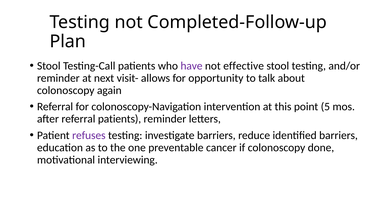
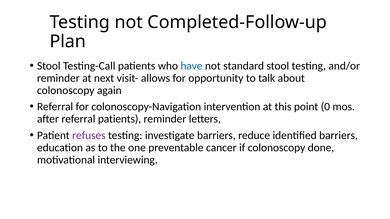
have colour: purple -> blue (192, 66)
effective: effective -> standard (244, 66)
5: 5 -> 0 (325, 107)
